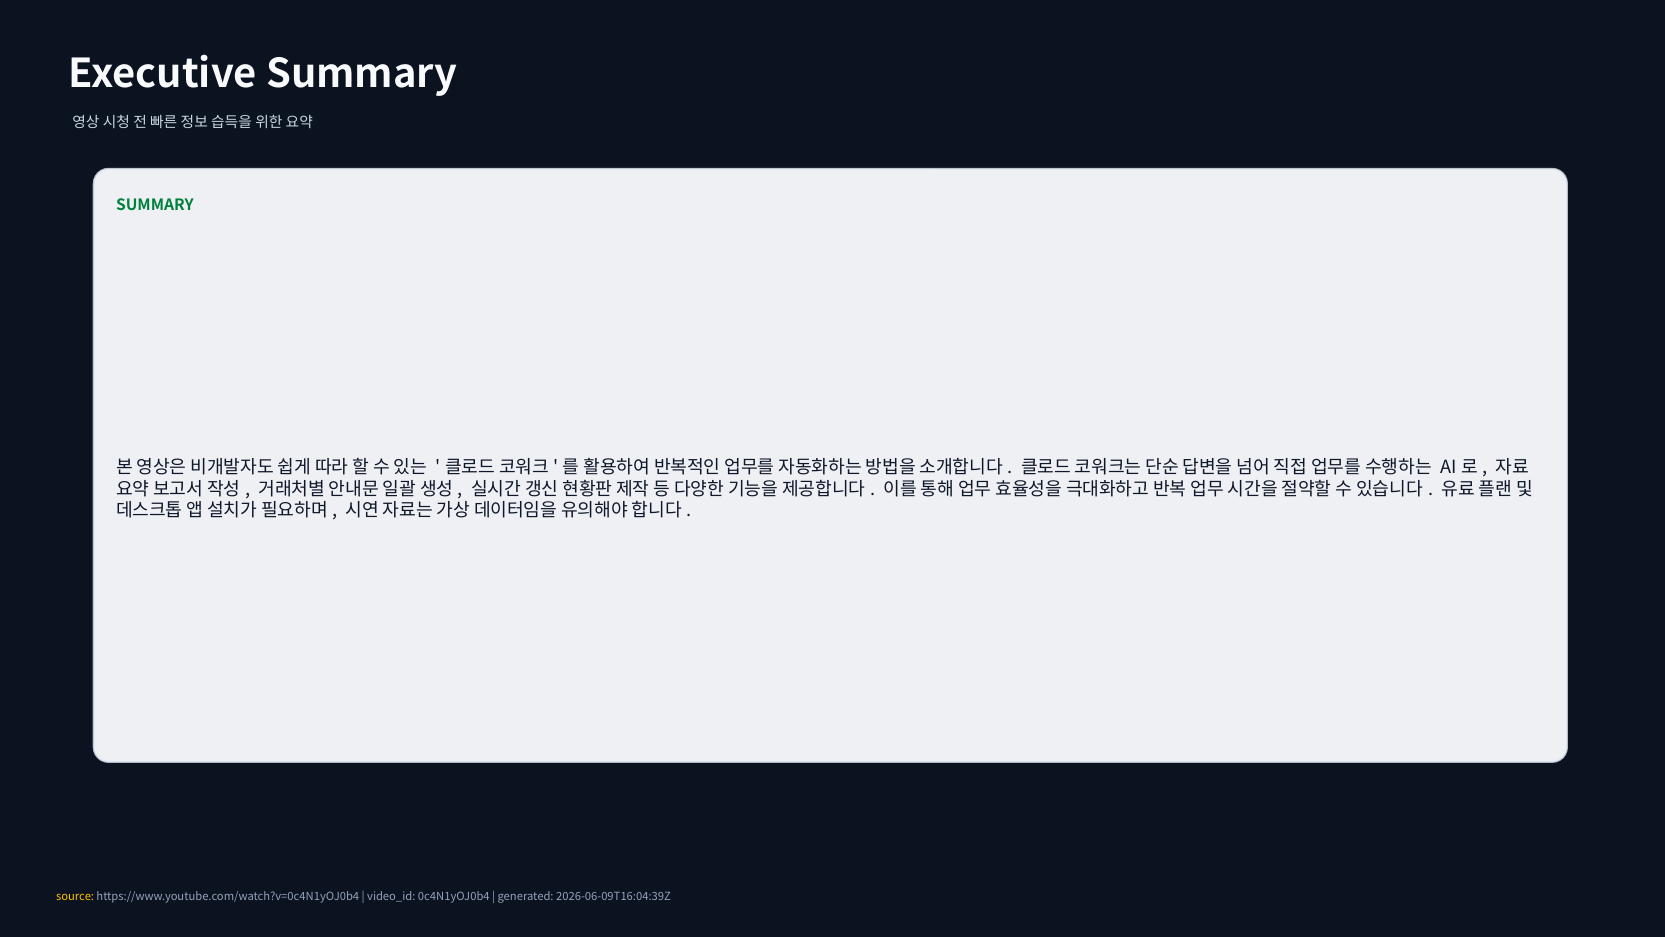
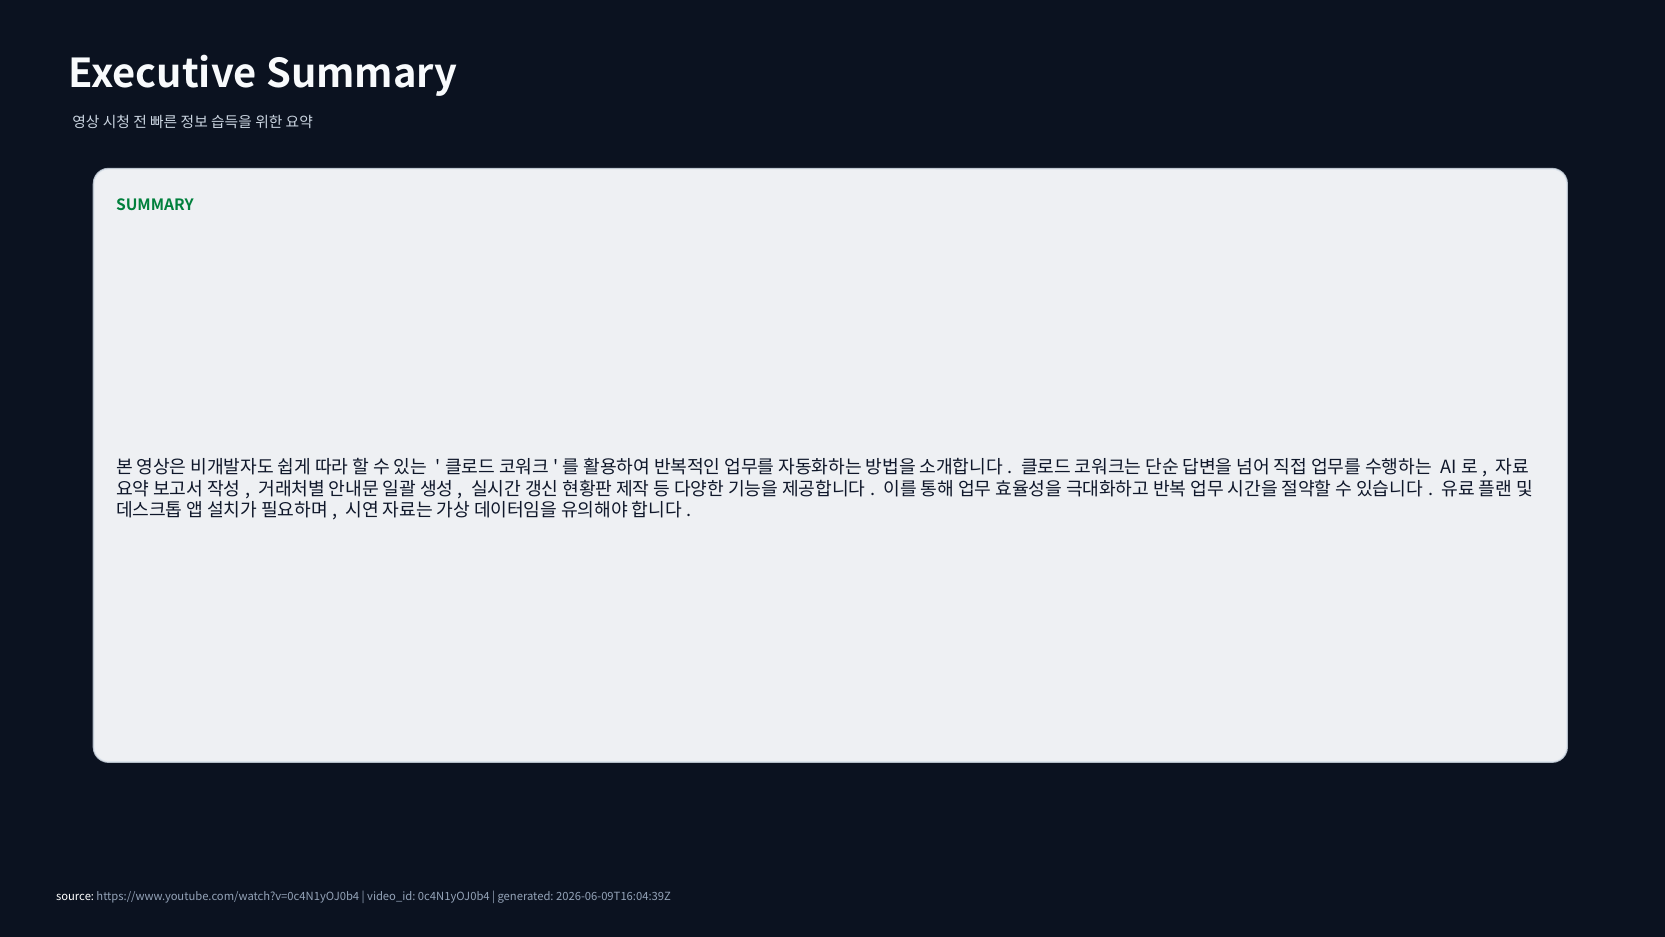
source colour: yellow -> white (75, 897)
